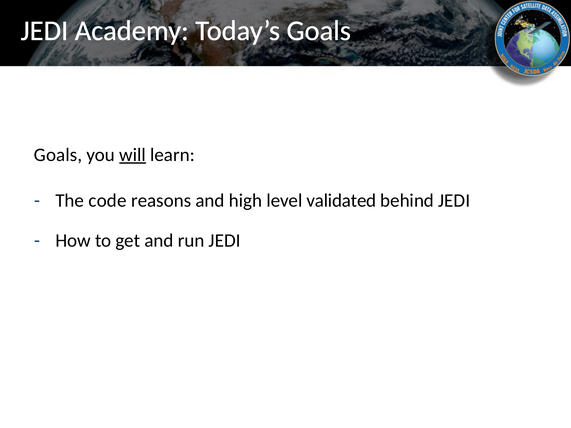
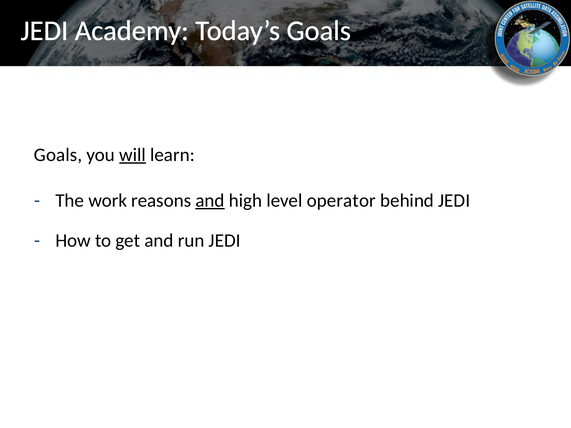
code: code -> work (108, 201)
and underline: none -> present (210, 201)
validated: validated -> operator (341, 201)
